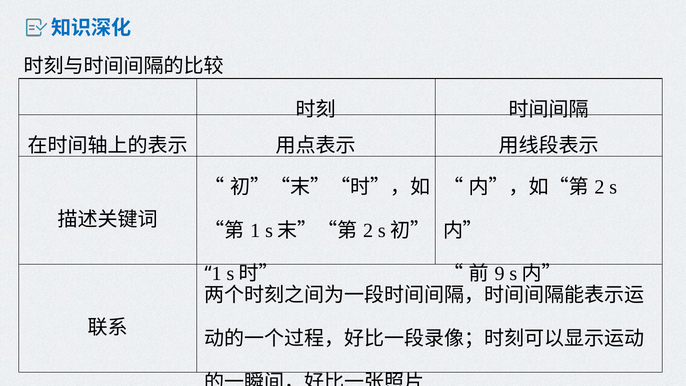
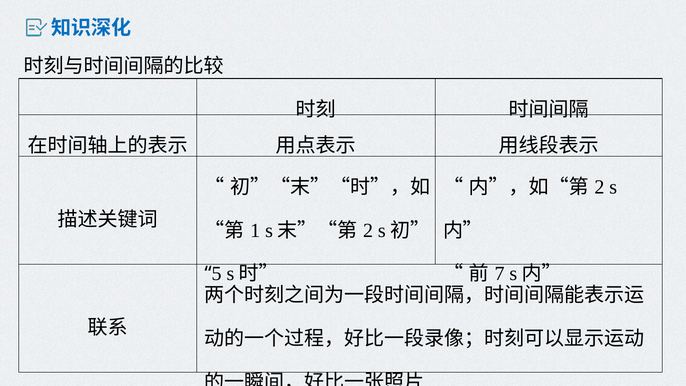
9: 9 -> 7 (500, 274)
1: 1 -> 5 (217, 274)
